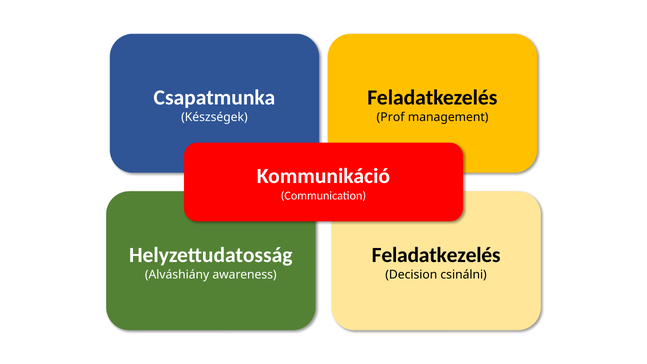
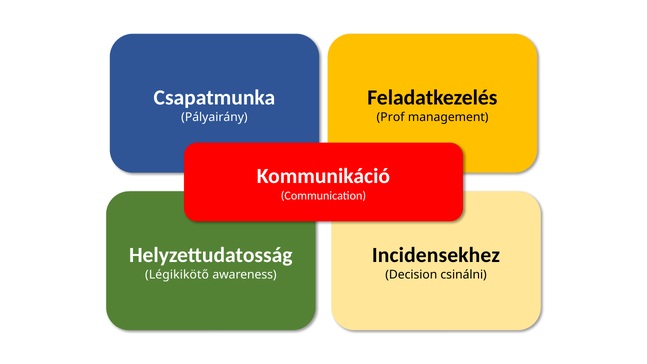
Készségek: Készségek -> Pályairány (214, 117)
Feladatkezelés: Feladatkezelés -> Incidensekhez (436, 255)
Alváshiány: Alváshiány -> Légikikötő (177, 274)
